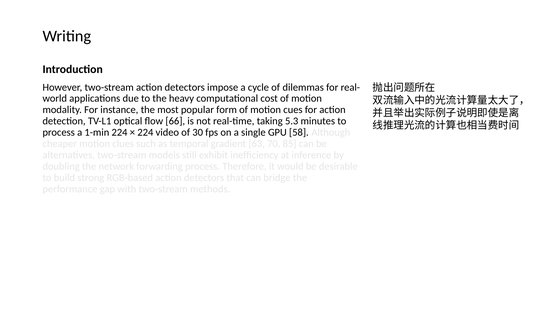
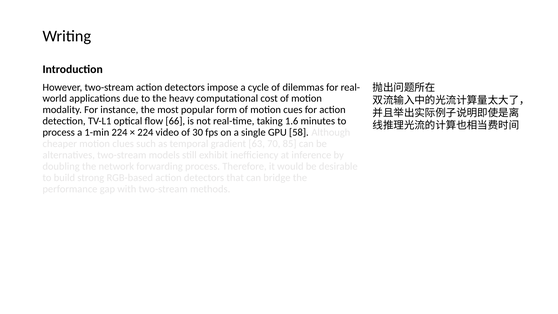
5.3: 5.3 -> 1.6 (292, 121)
